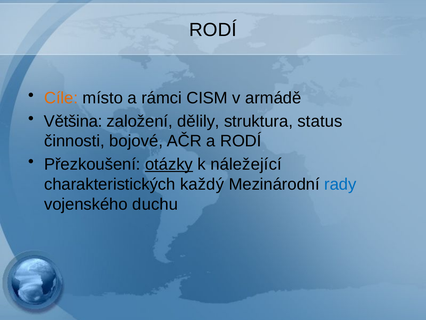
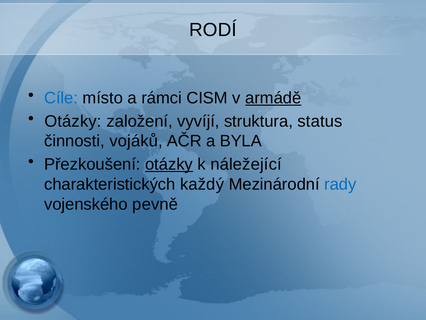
Cíle colour: orange -> blue (61, 98)
armádě underline: none -> present (273, 98)
Většina: Většina -> Otázky (73, 121)
dělily: dělily -> vyvíjí (198, 121)
bojové: bojové -> vojáků (136, 141)
a RODÍ: RODÍ -> BYLA (241, 141)
duchu: duchu -> pevně (155, 204)
